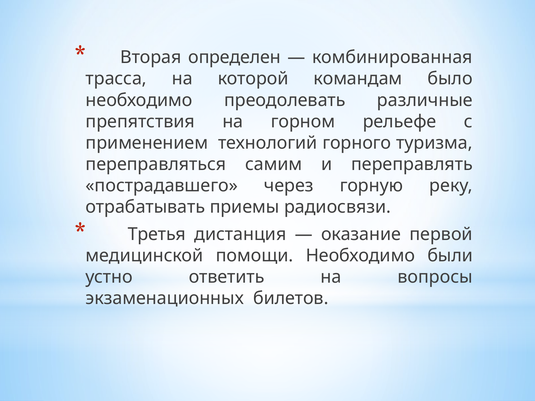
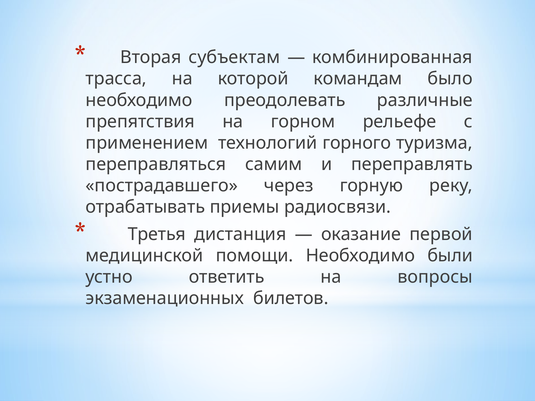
определен: определен -> субъектам (234, 57)
